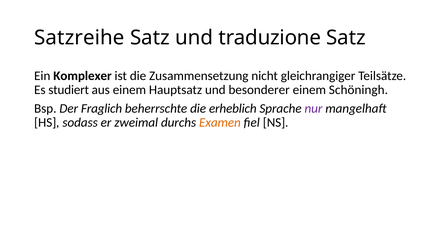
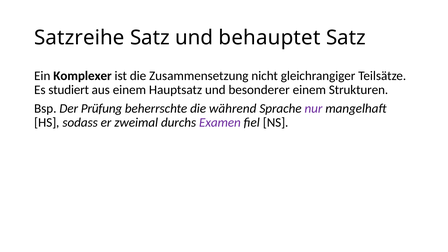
traduzione: traduzione -> behauptet (270, 38)
Schöningh: Schöningh -> Strukturen (359, 90)
Fraglich: Fraglich -> Prüfung (102, 109)
erheblich: erheblich -> während (233, 109)
Examen colour: orange -> purple (220, 123)
